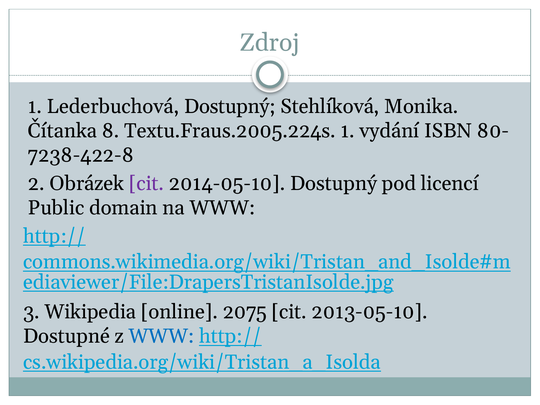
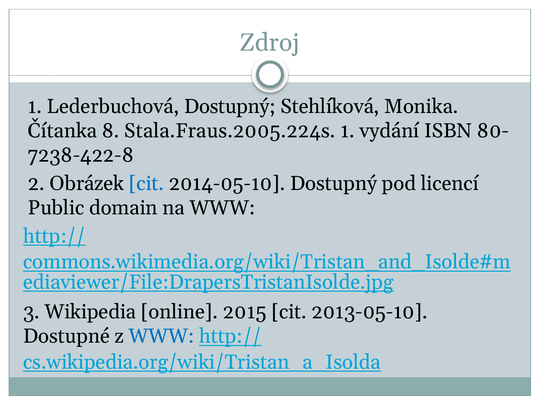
Textu.Fraus.2005.224s: Textu.Fraus.2005.224s -> Stala.Fraus.2005.224s (230, 131)
cit colour: purple -> blue (147, 183)
2075: 2075 -> 2015 (245, 312)
